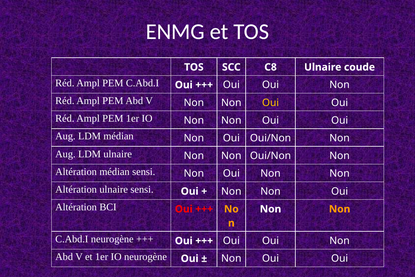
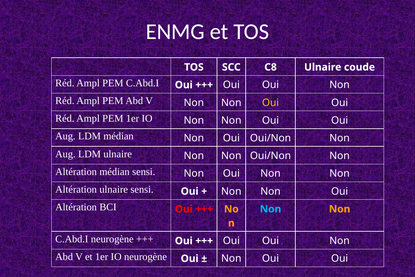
Non colour: white -> light blue (271, 209)
